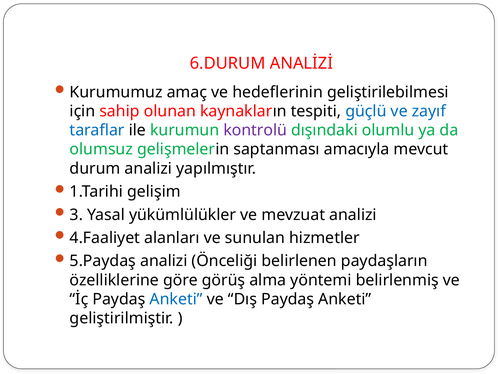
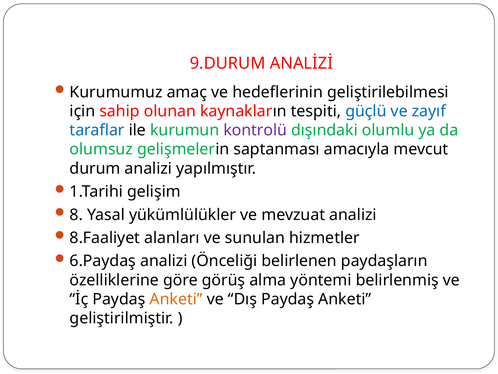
6.DURUM: 6.DURUM -> 9.DURUM (228, 63)
3: 3 -> 8 (76, 214)
4.Faaliyet: 4.Faaliyet -> 8.Faaliyet (105, 238)
5.Paydaş: 5.Paydaş -> 6.Paydaş (103, 261)
Anketi colour: blue -> orange (176, 299)
